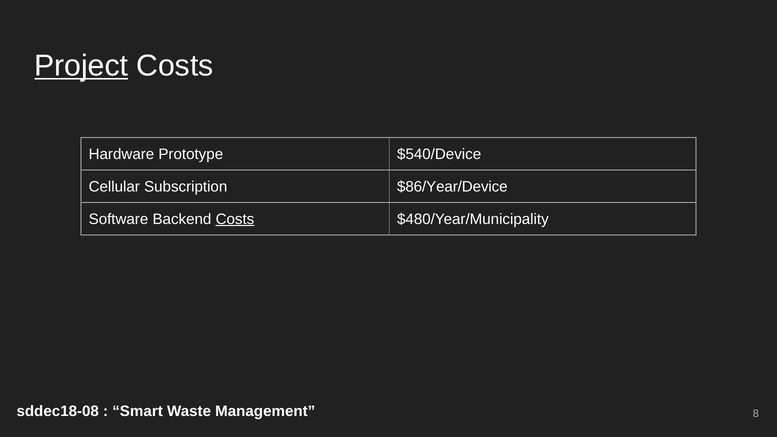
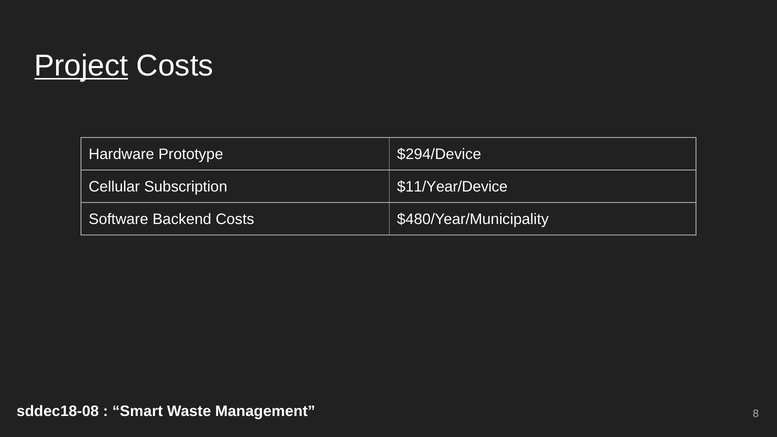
$540/Device: $540/Device -> $294/Device (439, 154)
$86/Year/Device: $86/Year/Device -> $11/Year/Device (452, 187)
Costs underline: present -> none (235, 219)
